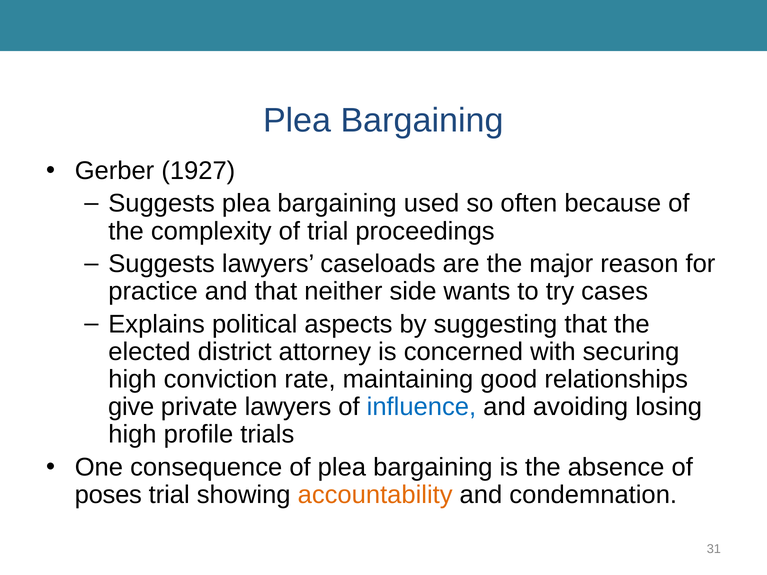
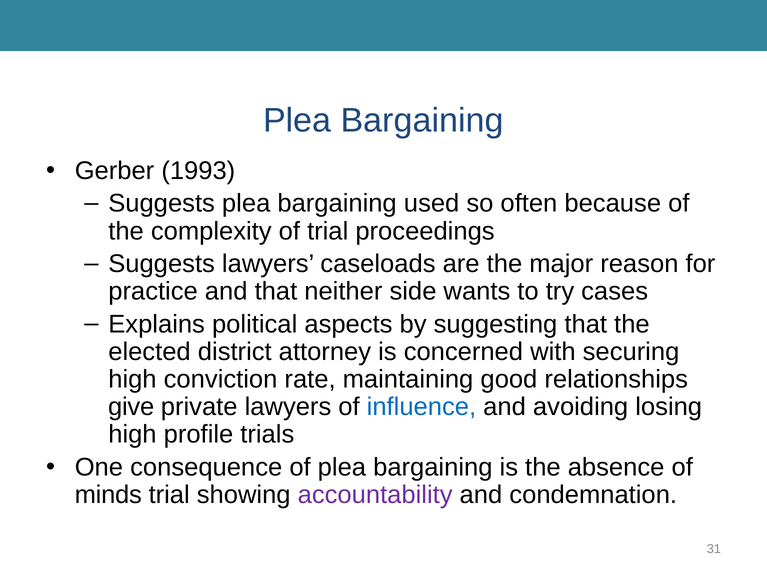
1927: 1927 -> 1993 (198, 171)
poses: poses -> minds (108, 495)
accountability colour: orange -> purple (375, 495)
